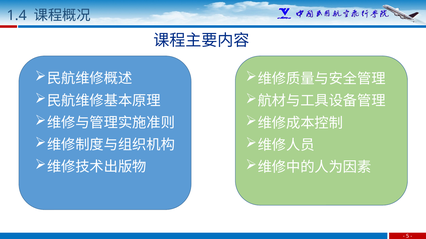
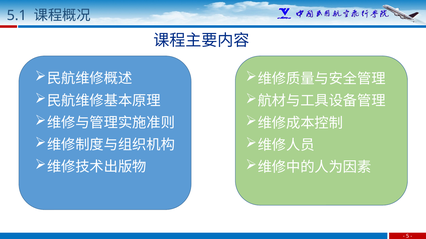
1.4: 1.4 -> 5.1 (17, 15)
